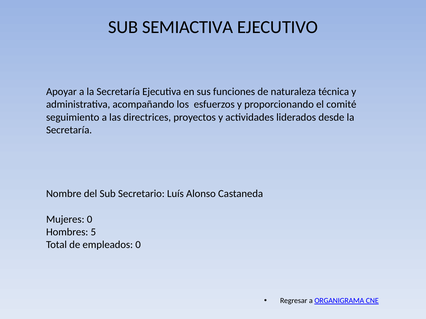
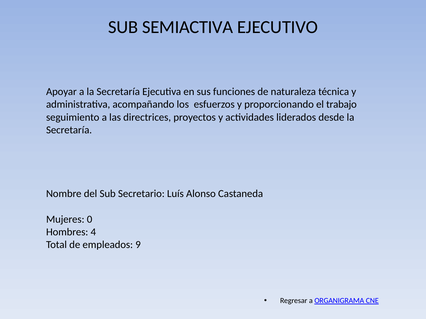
comité: comité -> trabajo (341, 105)
5: 5 -> 4 (93, 232)
empleados 0: 0 -> 9 (138, 245)
